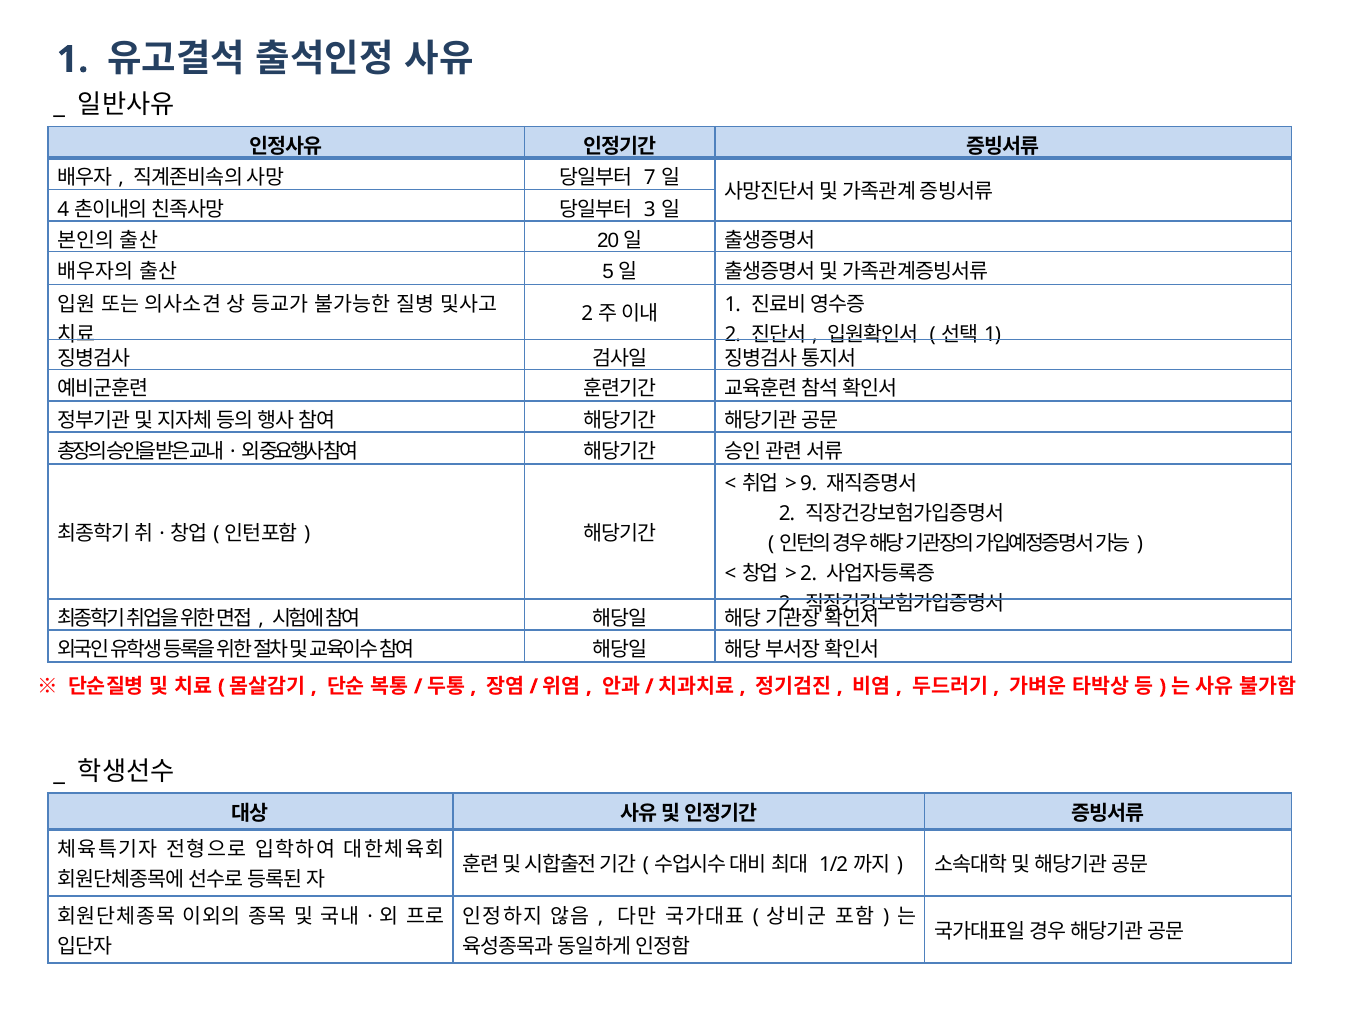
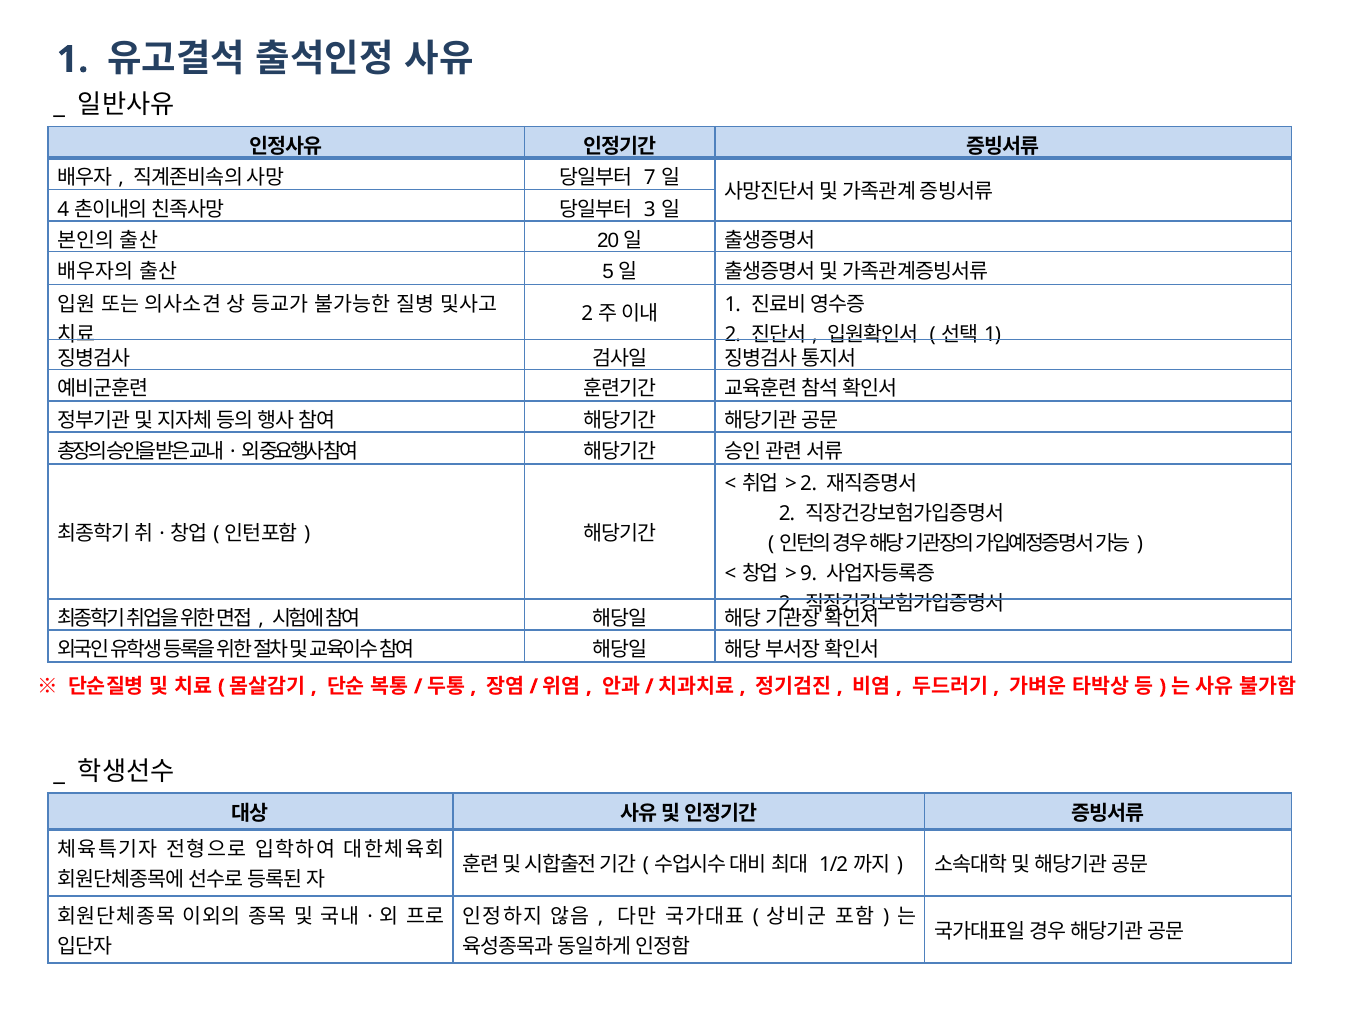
9: 9 -> 2 (809, 484)
2: 2 -> 9 (809, 574)
